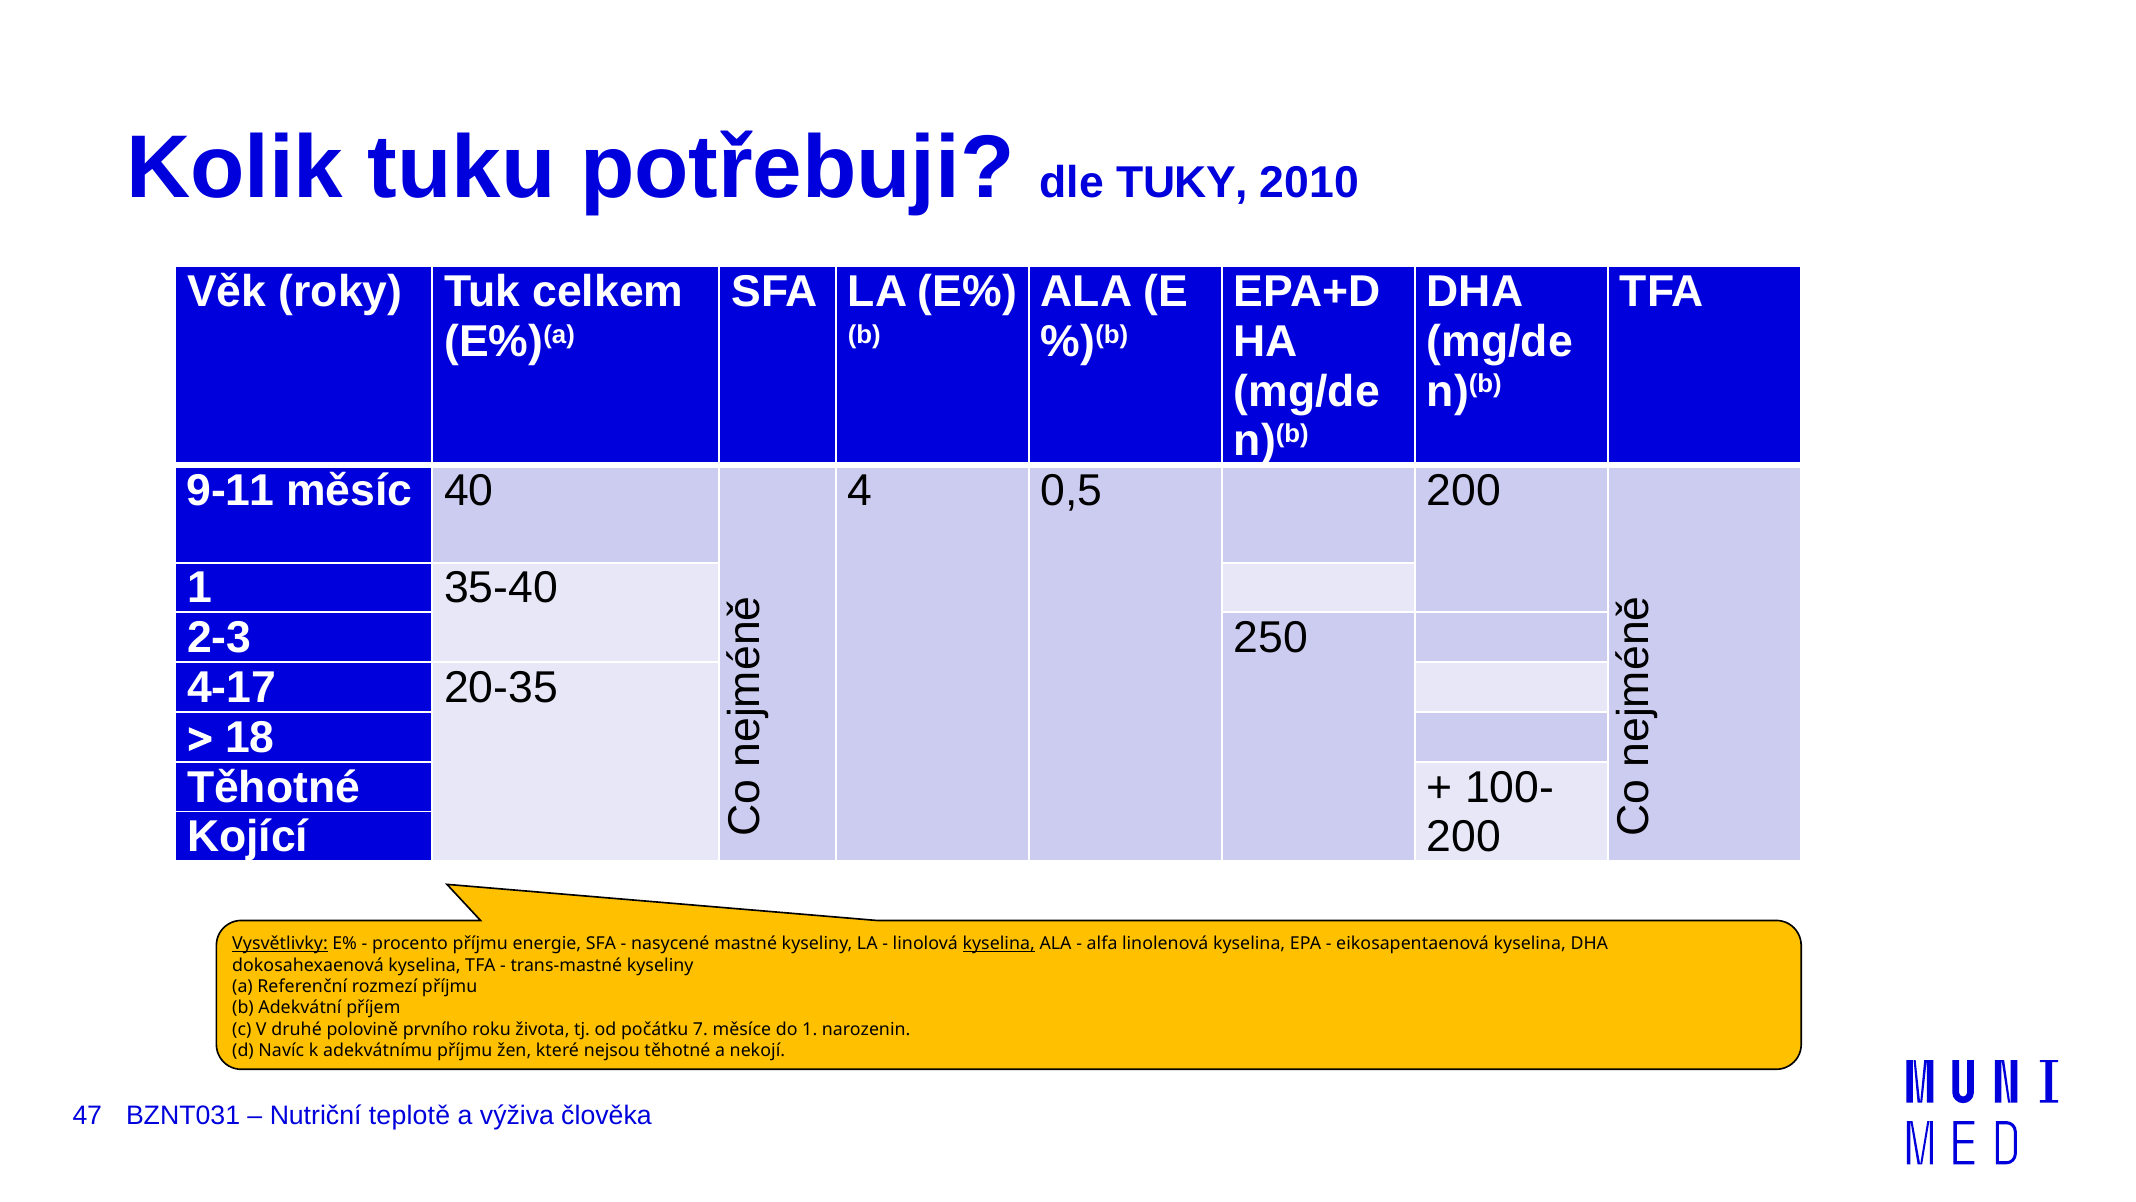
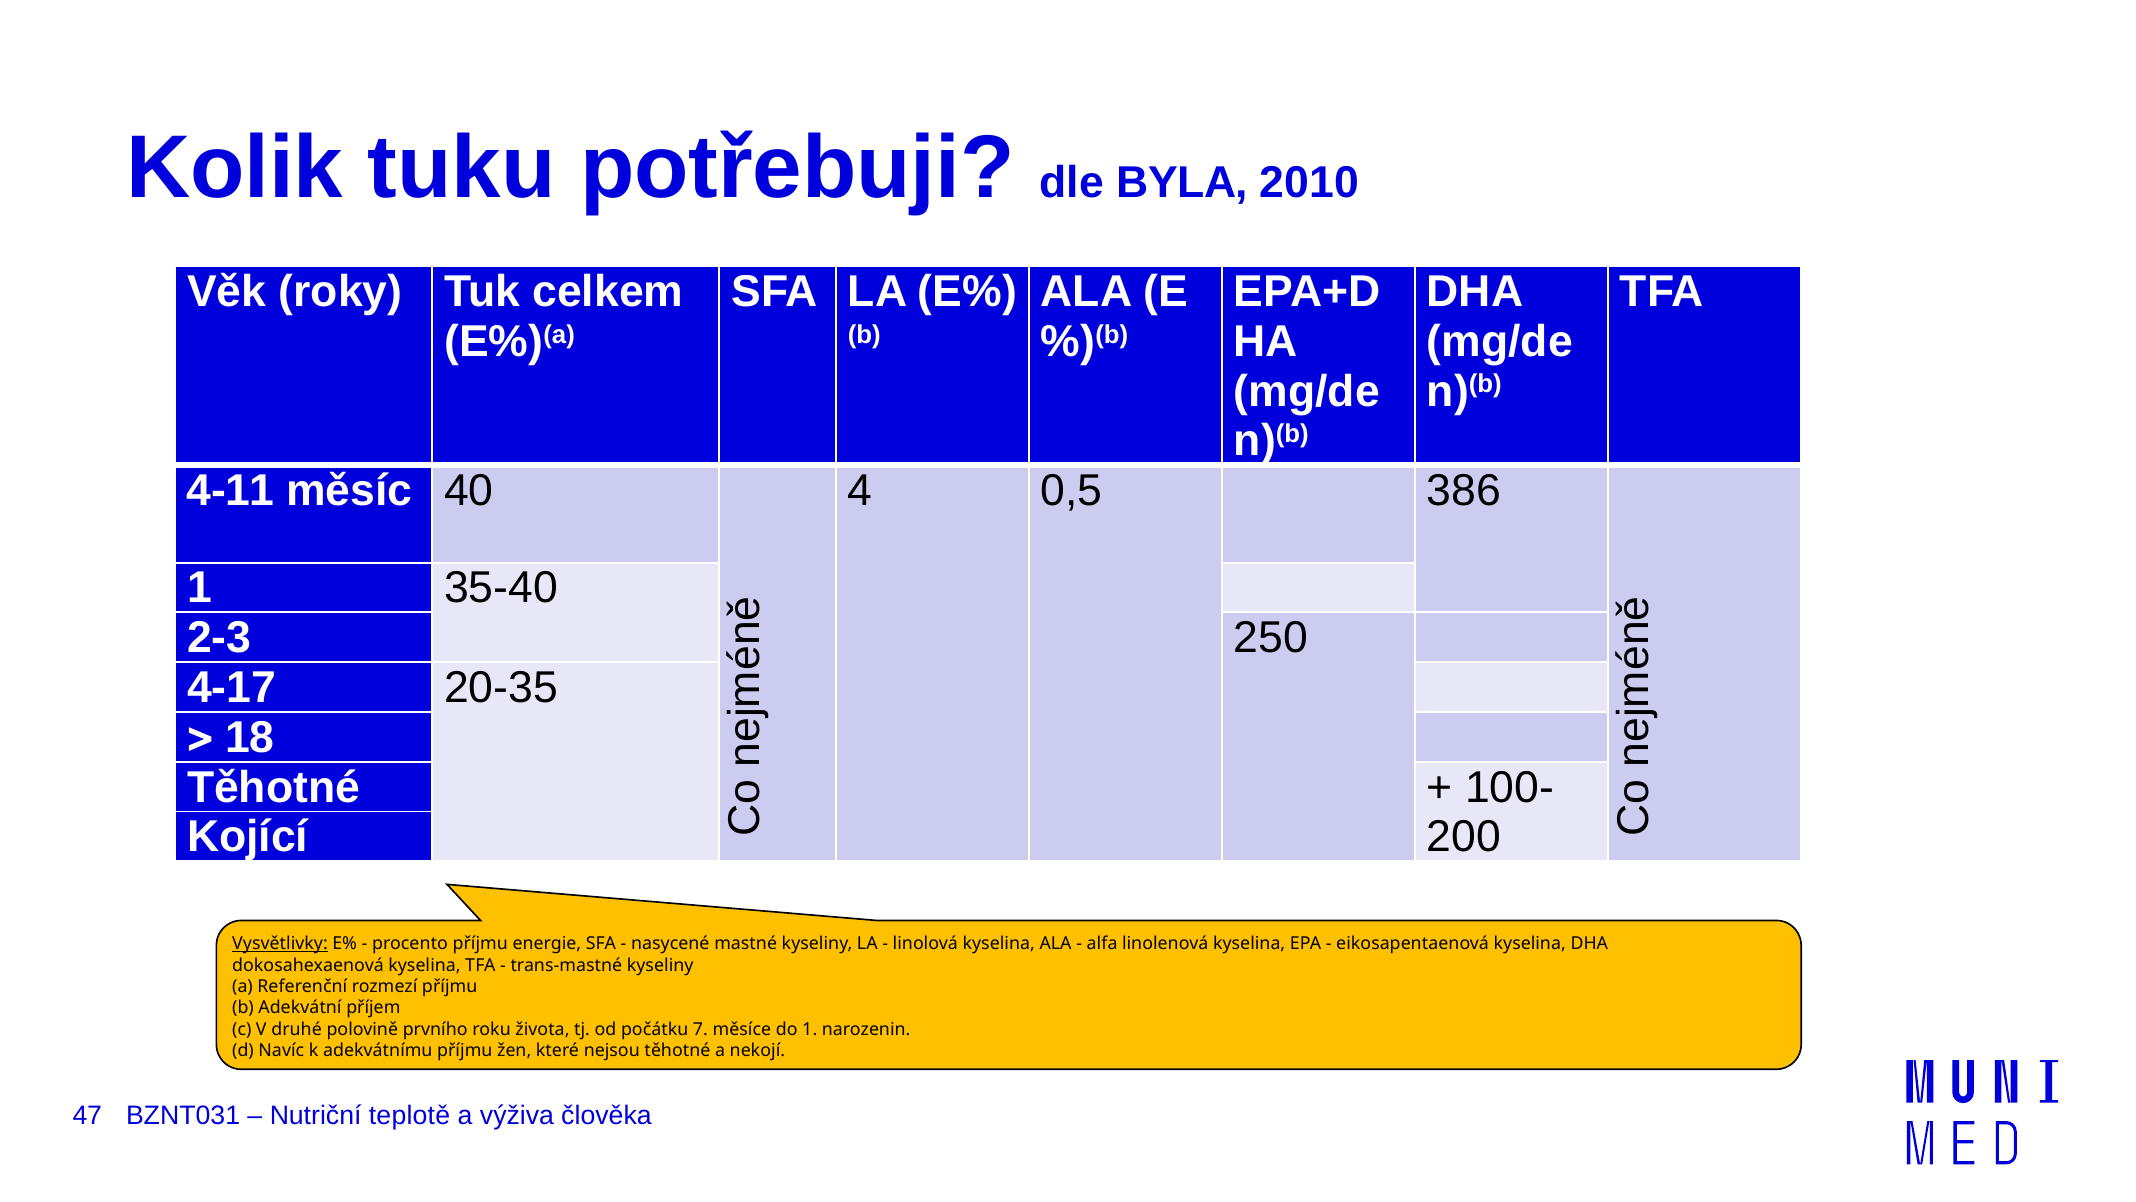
TUKY: TUKY -> BYLA (1182, 183)
9-11: 9-11 -> 4-11 (231, 491)
0,5 200: 200 -> 386 (1464, 491)
kyselina underline: present -> none (999, 944)
